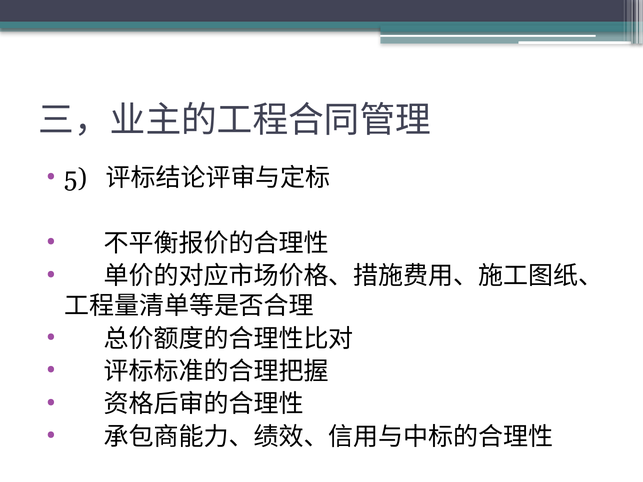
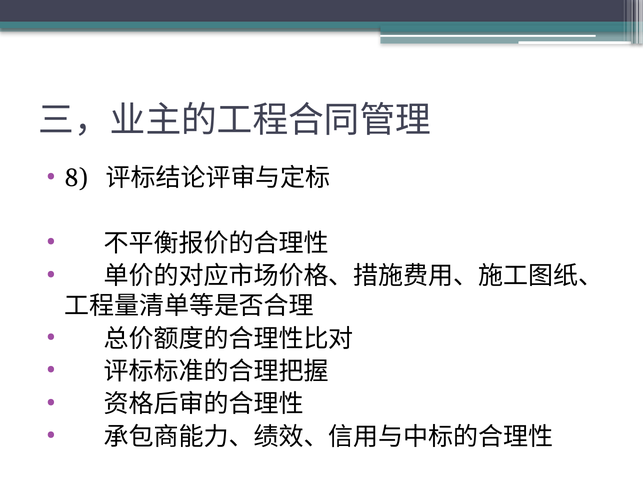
5: 5 -> 8 (76, 178)
